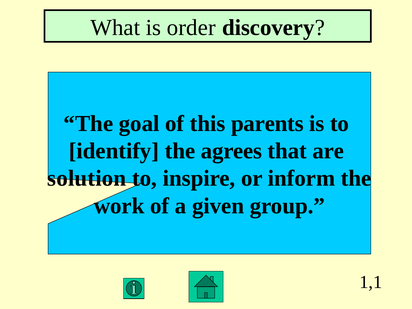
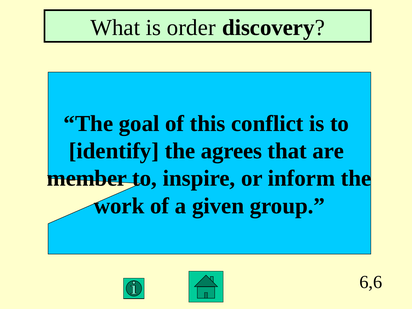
parents: parents -> conflict (267, 123)
solution: solution -> member (87, 178)
1,1: 1,1 -> 6,6 (371, 282)
